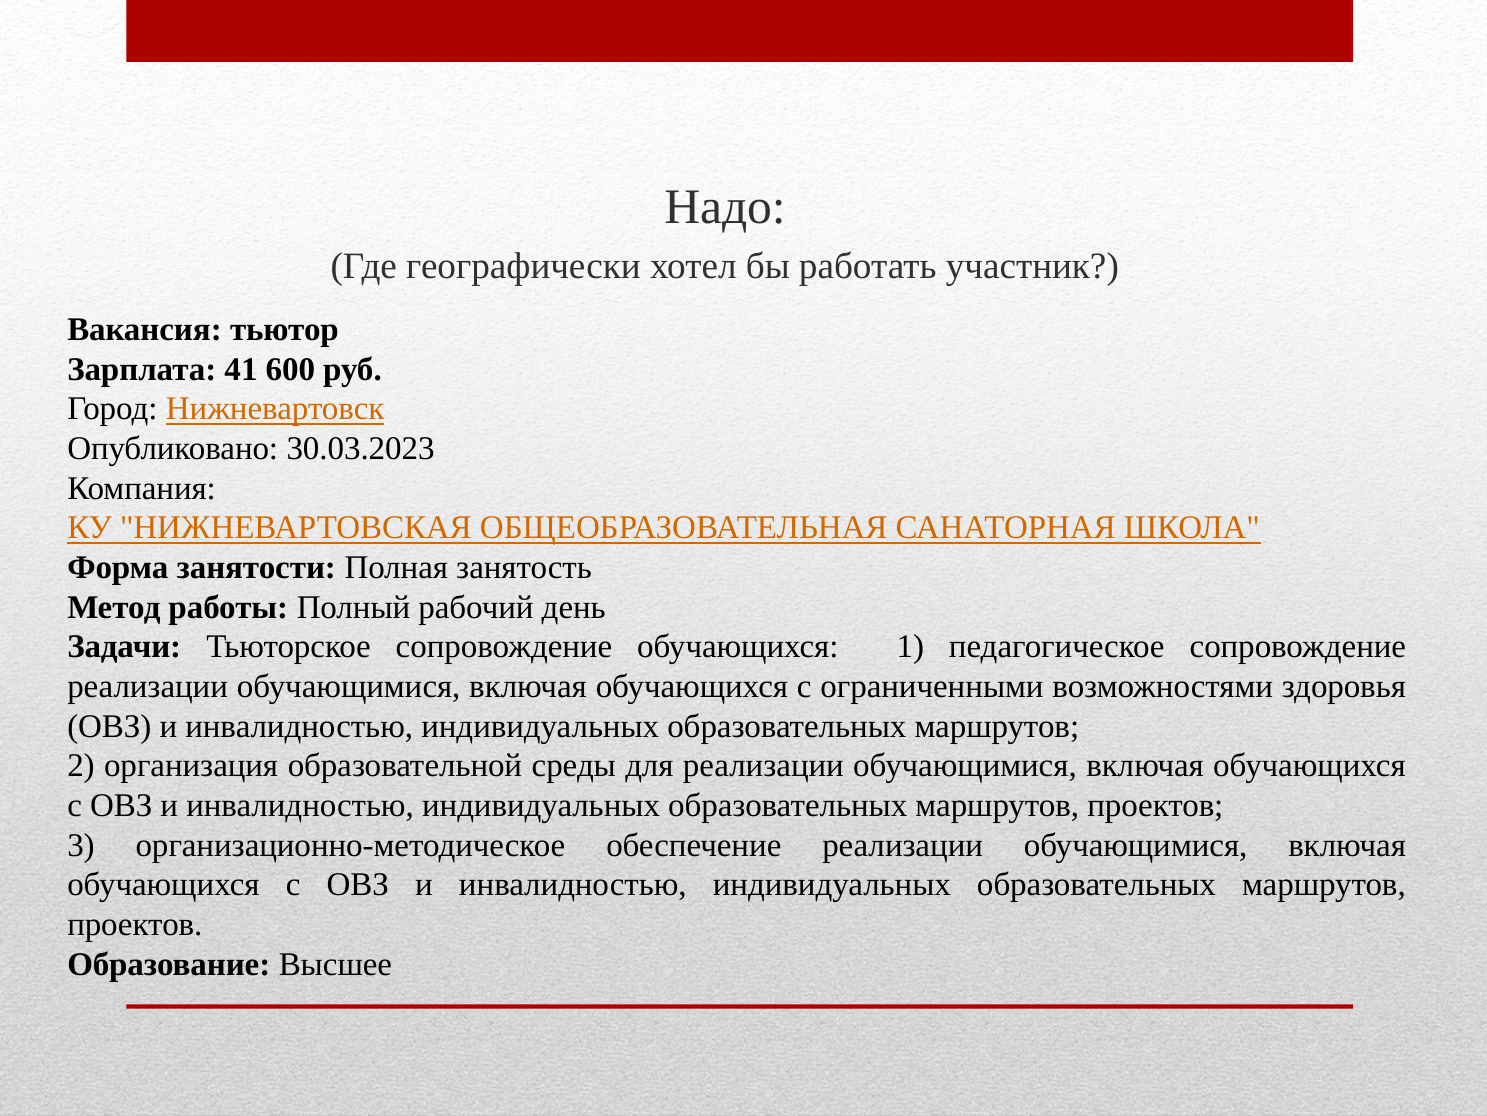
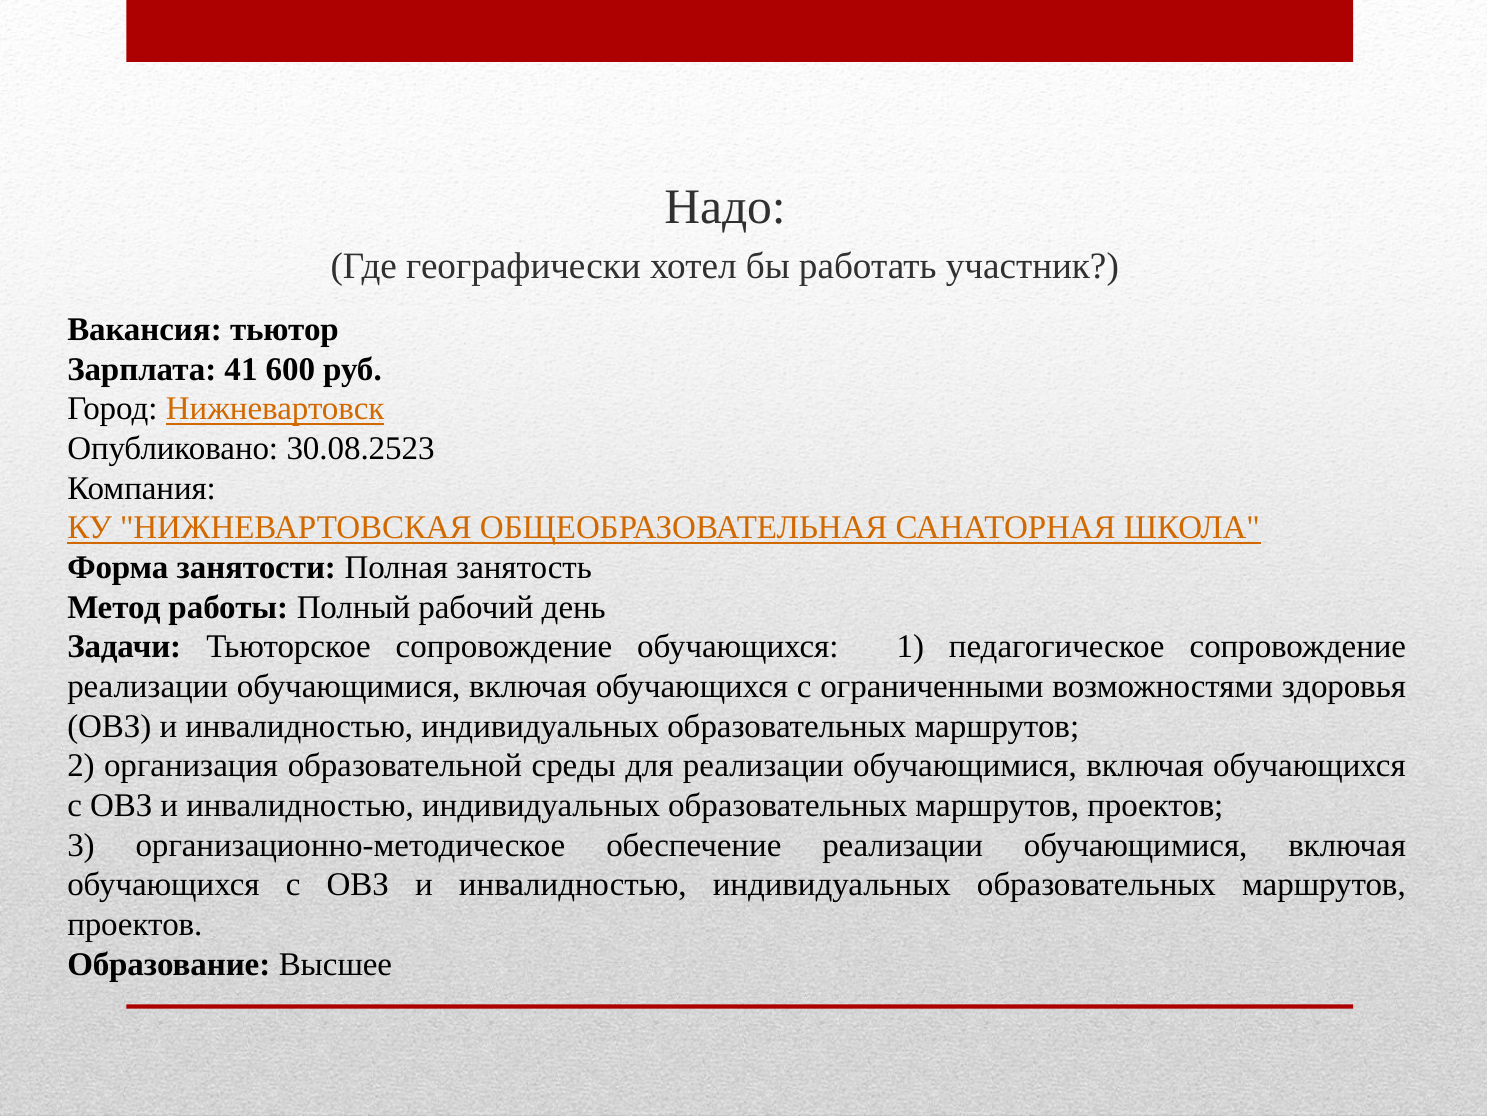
30.03.2023: 30.03.2023 -> 30.08.2523 (361, 448)
